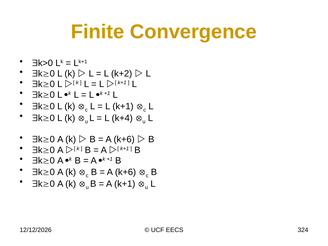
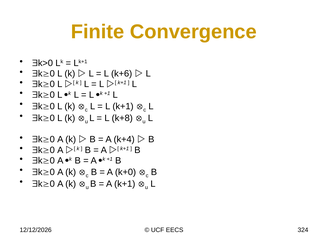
k+2: k+2 -> k+6 (122, 74)
k+4: k+4 -> k+8 (122, 118)
k+6: k+6 -> k+4 (124, 139)
k+6: k+6 -> k+0 (126, 172)
